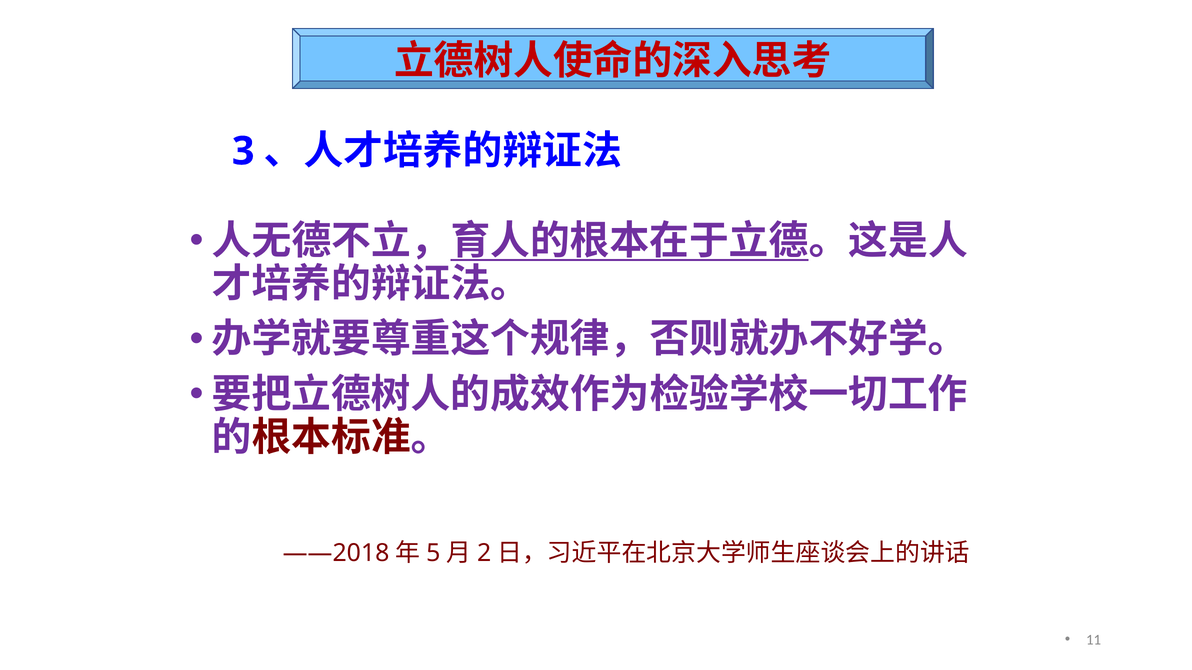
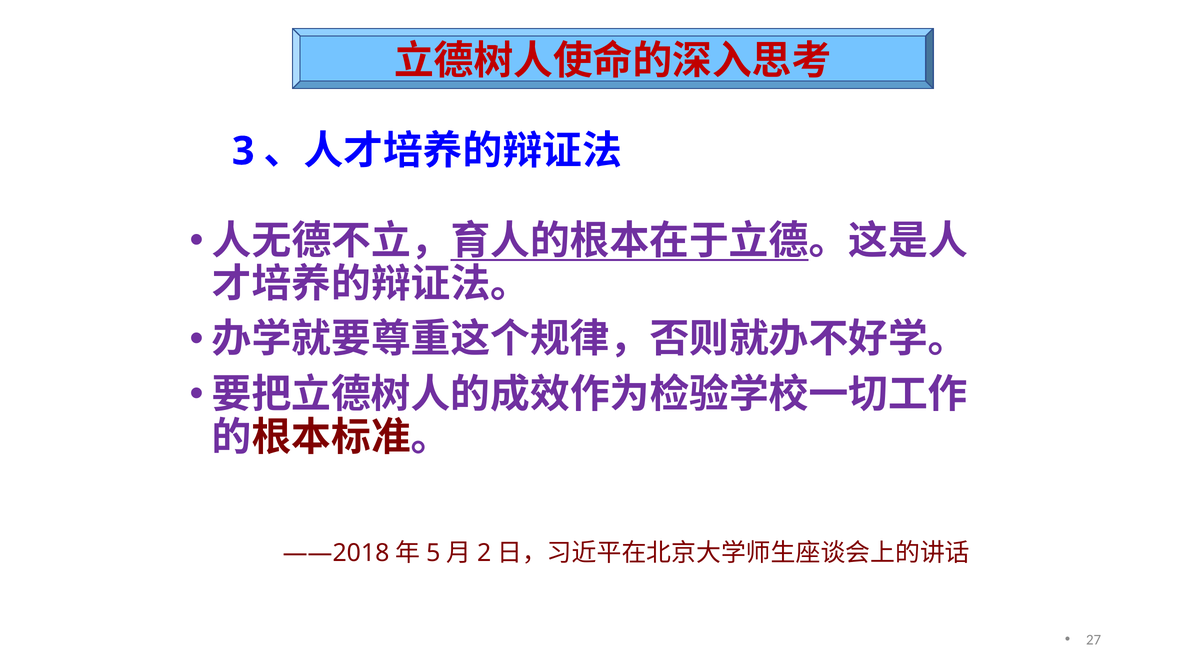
11: 11 -> 27 (1094, 640)
